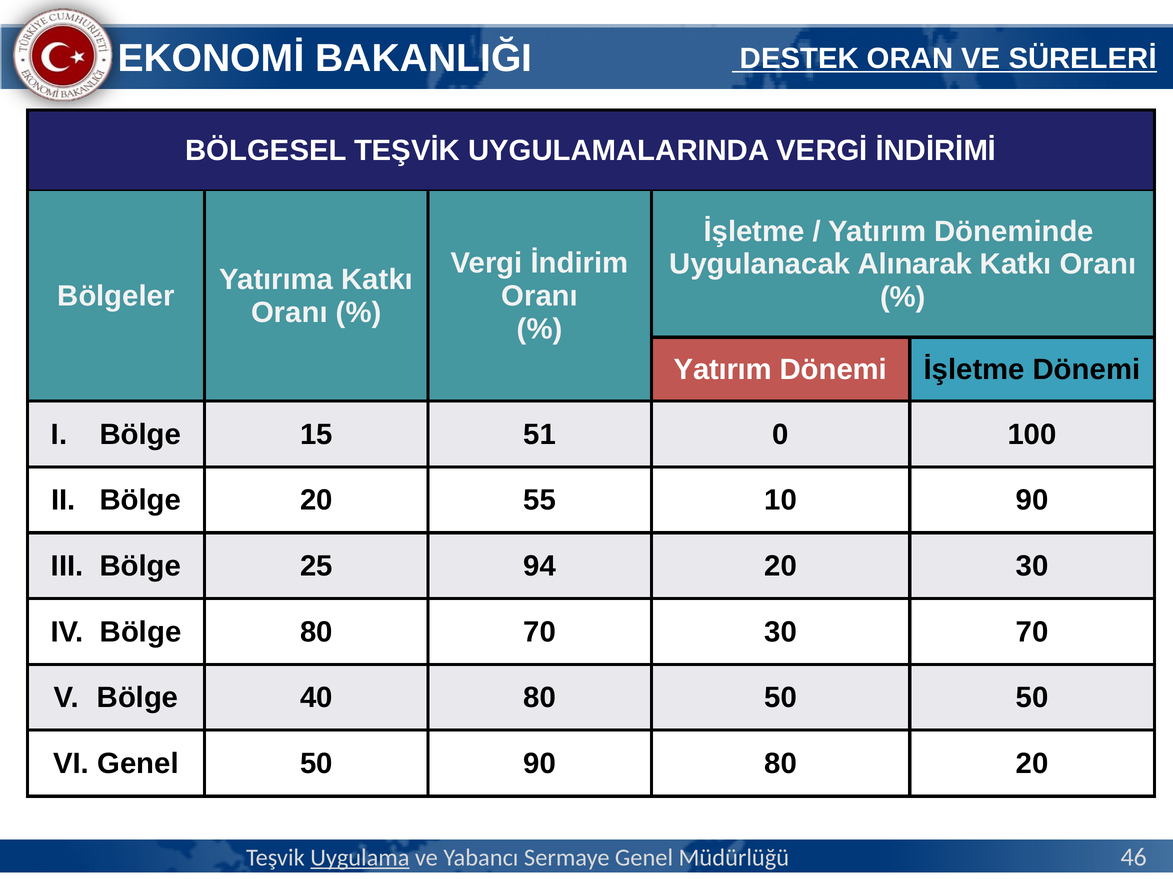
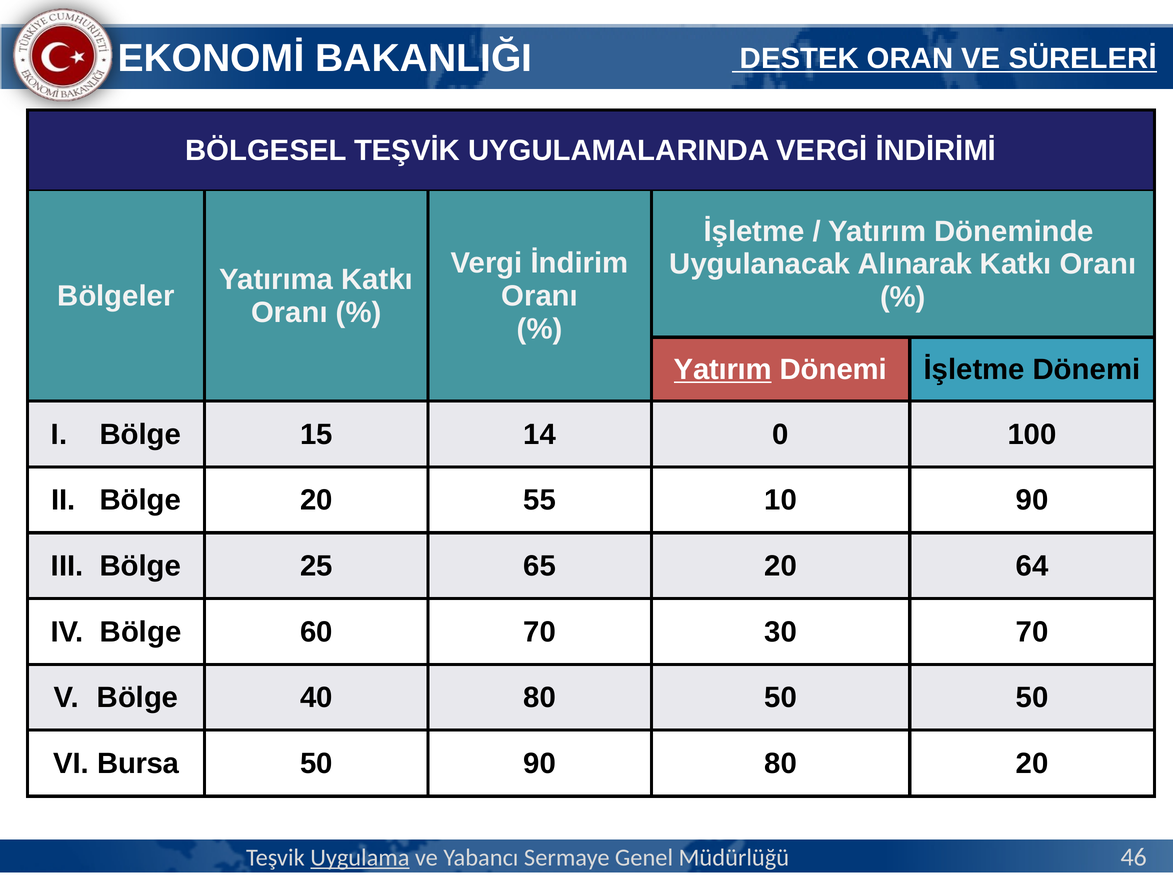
Yatırım underline: none -> present (723, 370)
51: 51 -> 14 (540, 435)
94: 94 -> 65 (540, 567)
20 30: 30 -> 64 (1032, 567)
Bölge 80: 80 -> 60 (316, 632)
VI Genel: Genel -> Bursa (138, 764)
